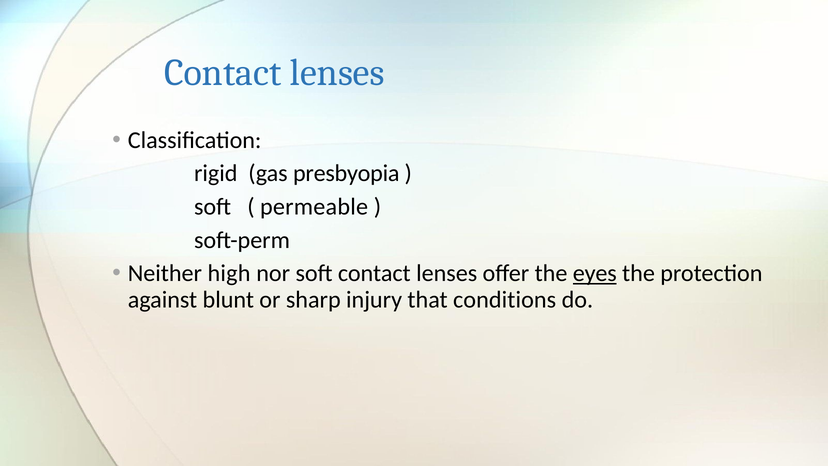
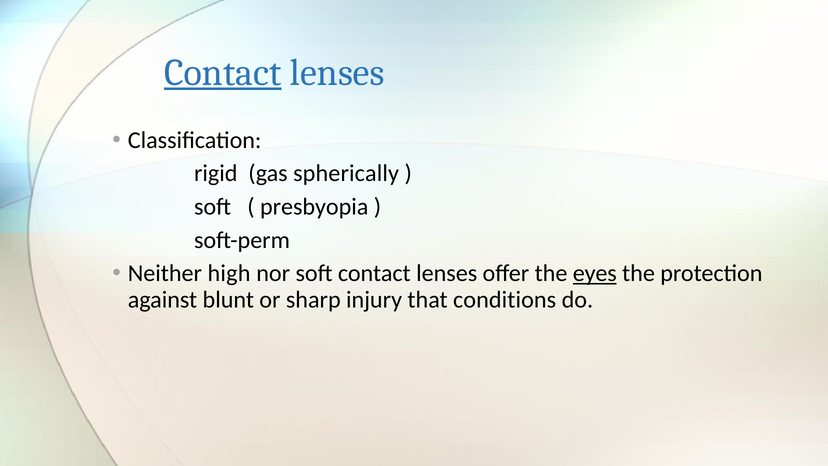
Contact underline: none -> present (223, 72)
presbyopia: presbyopia -> spherically (346, 173)
permeable: permeable -> presbyopia (314, 207)
